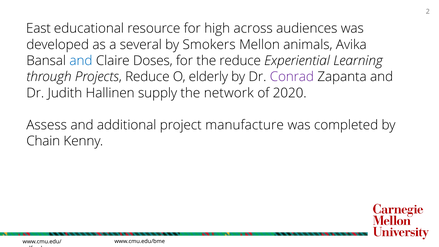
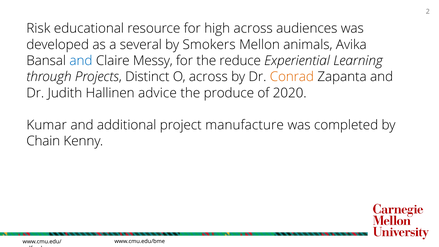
East: East -> Risk (38, 29)
Doses: Doses -> Messy (153, 61)
Projects Reduce: Reduce -> Distinct (147, 77)
O elderly: elderly -> across (208, 77)
Conrad colour: purple -> orange (292, 77)
supply: supply -> advice (157, 93)
network: network -> produce (229, 93)
Assess: Assess -> Kumar (47, 125)
